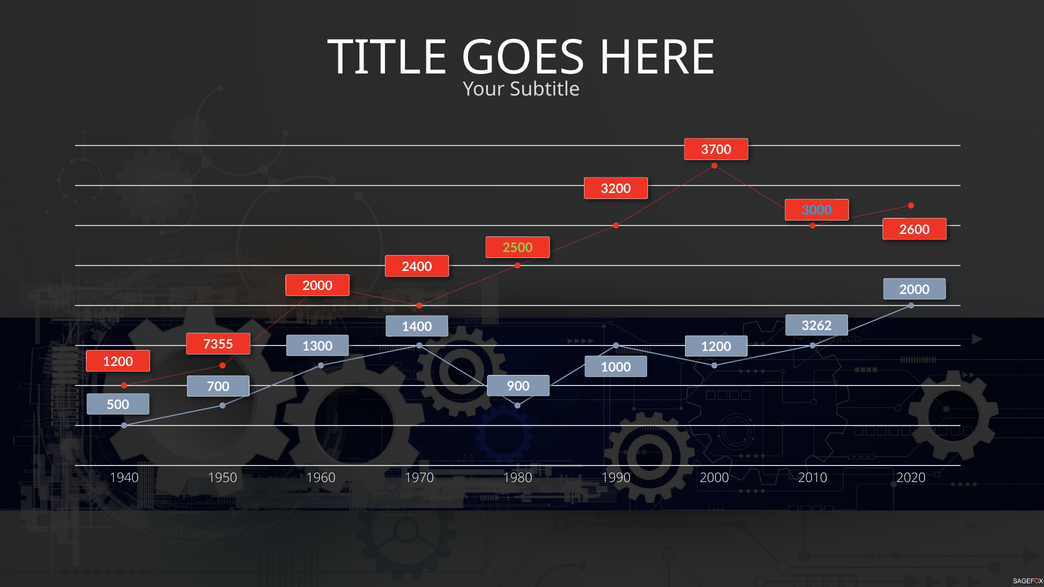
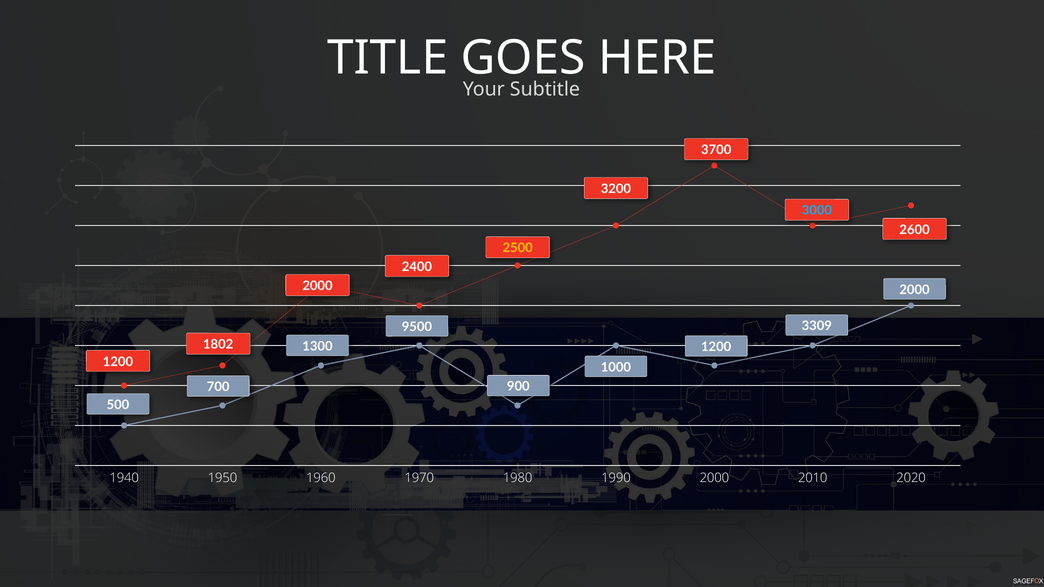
2500 colour: light green -> yellow (518, 248)
3262: 3262 -> 3309 (817, 326)
1400: 1400 -> 9500 (417, 327)
7355: 7355 -> 1802 (218, 345)
